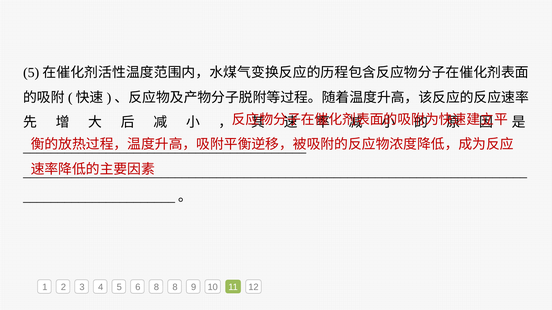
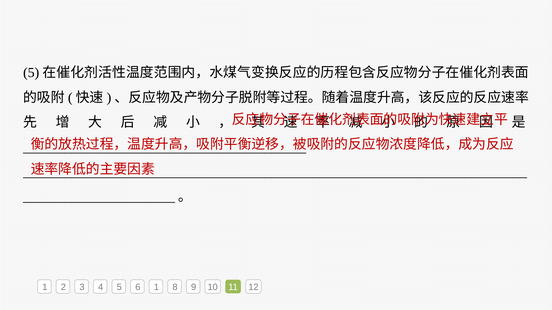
6 8: 8 -> 1 (156, 288)
